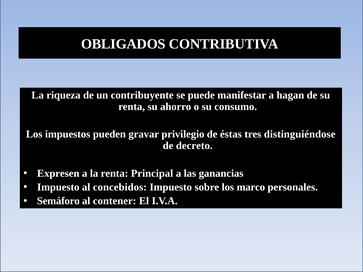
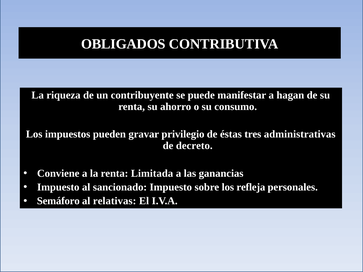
distinguiéndose: distinguiéndose -> administrativas (300, 134)
Expresen: Expresen -> Conviene (58, 173)
Principal: Principal -> Limitada (152, 173)
concebidos: concebidos -> sancionado (120, 187)
marco: marco -> refleja (251, 187)
contener: contener -> relativas (115, 201)
